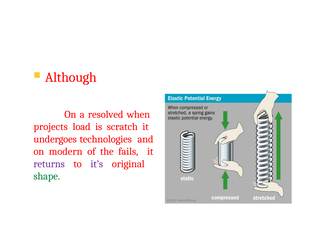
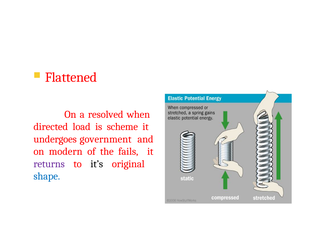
Although: Although -> Flattened (71, 77)
projects: projects -> directed (51, 127)
scratch: scratch -> scheme (122, 127)
technologies: technologies -> government (106, 139)
it’s colour: purple -> black (97, 164)
shape colour: green -> blue (47, 176)
